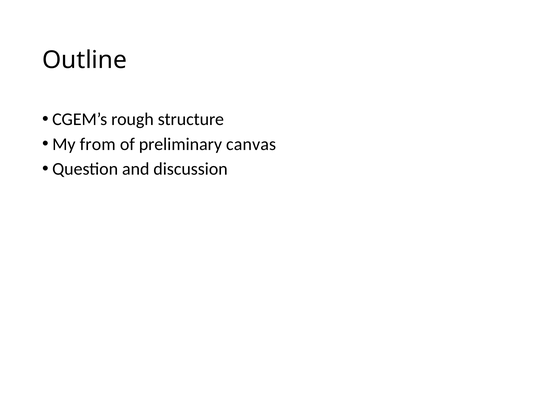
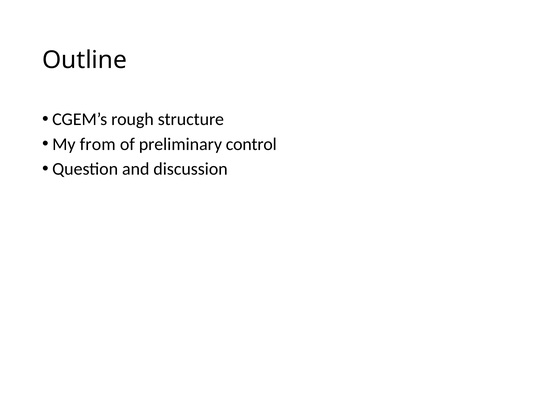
canvas: canvas -> control (251, 144)
